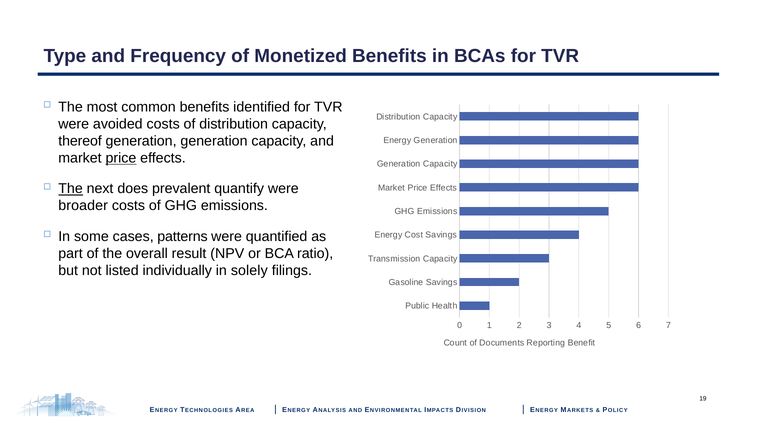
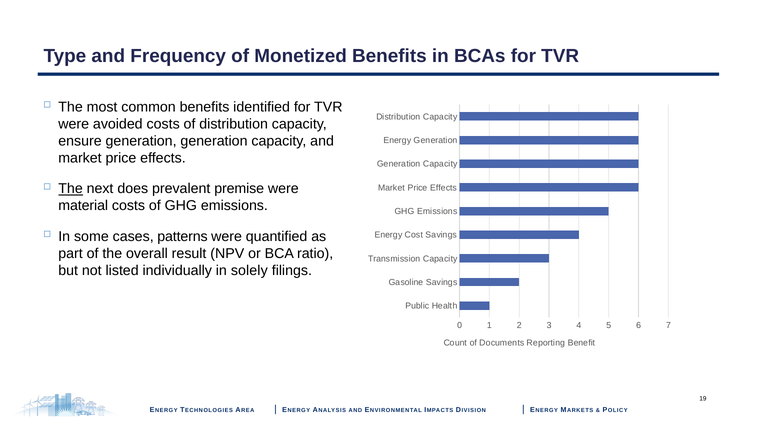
thereof: thereof -> ensure (80, 141)
price underline: present -> none (121, 158)
quantify: quantify -> premise (239, 189)
broader: broader -> material (83, 206)
